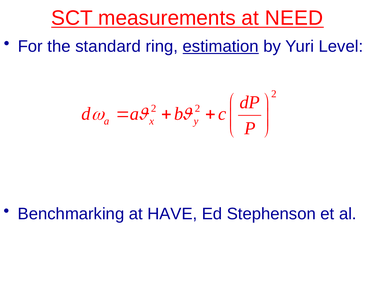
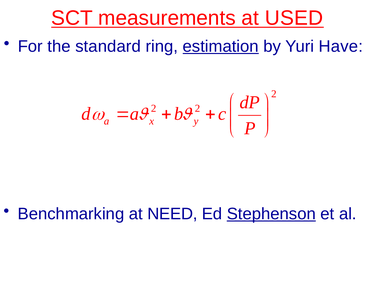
NEED: NEED -> USED (294, 18)
Level: Level -> Have (341, 46)
HAVE: HAVE -> NEED (172, 214)
Stephenson underline: none -> present (271, 214)
